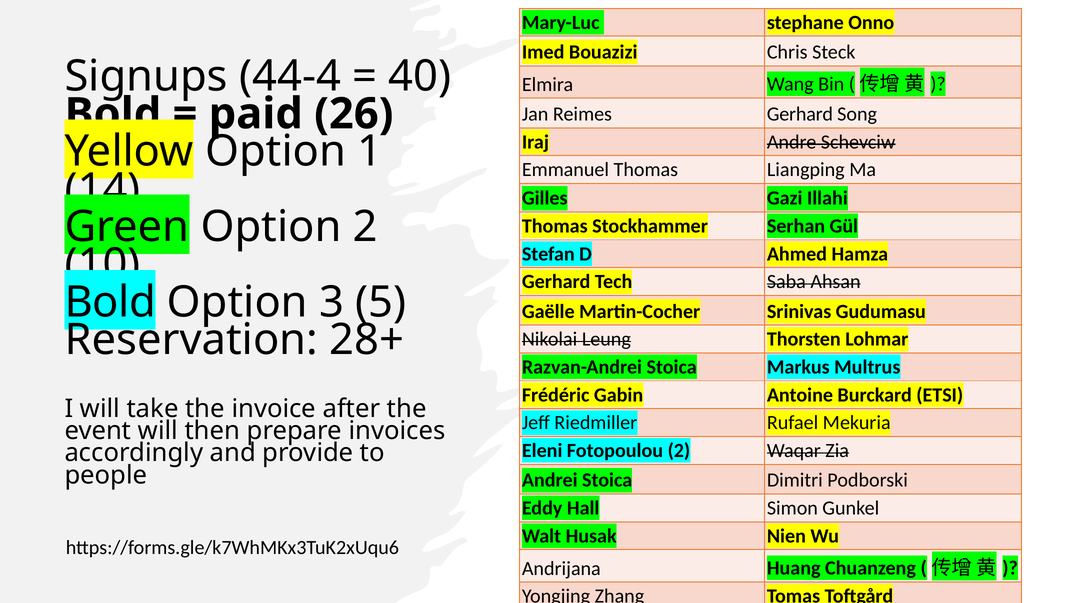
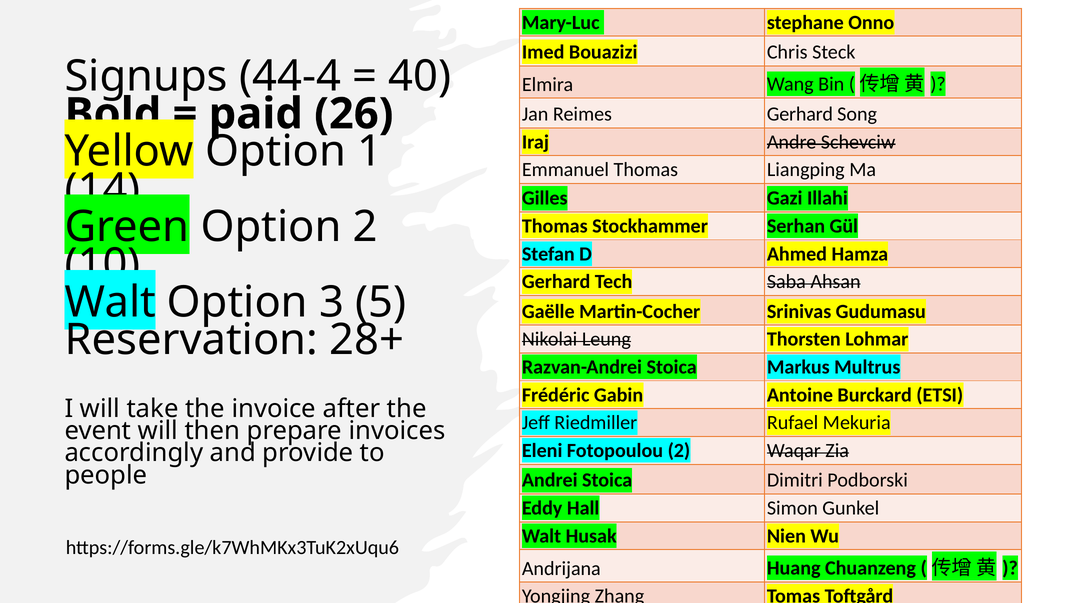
Bold: Bold -> Walt (110, 302)
